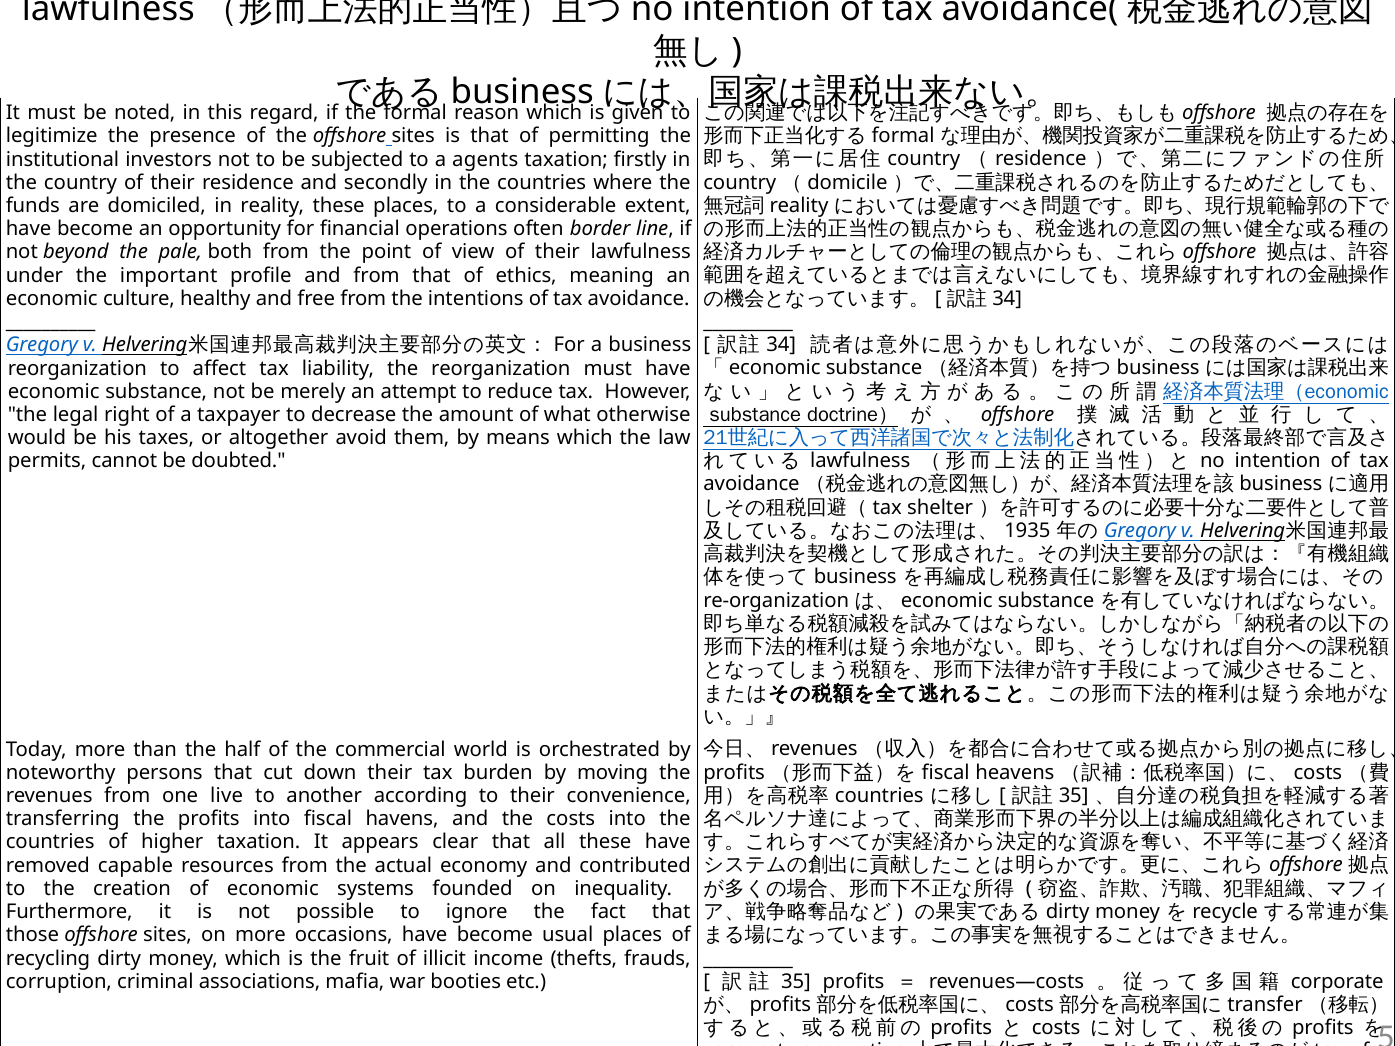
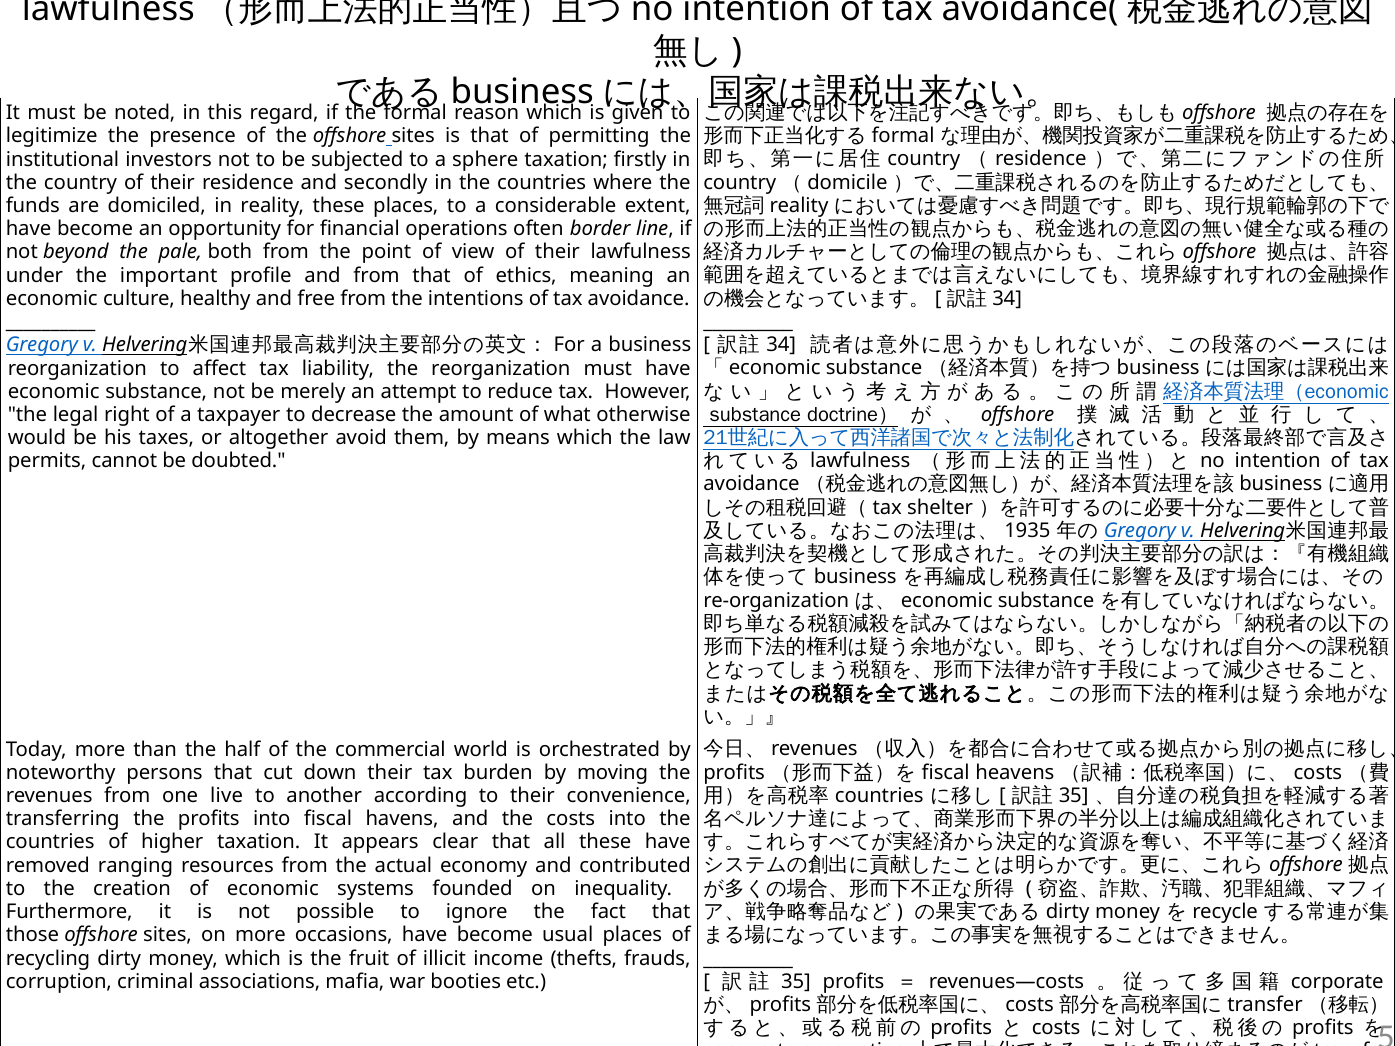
agents: agents -> sphere (485, 159)
capable: capable -> ranging (136, 866)
